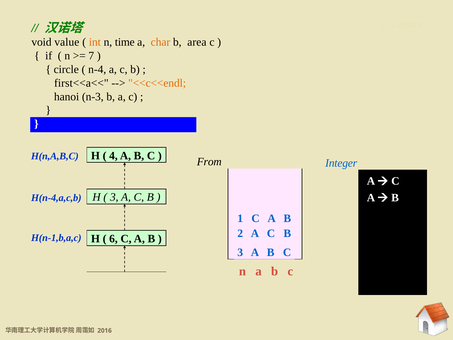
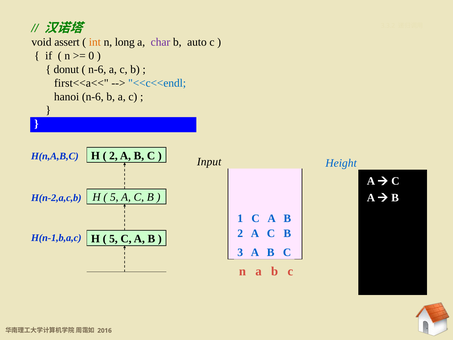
value: value -> assert (67, 42)
time: time -> long (125, 42)
char colour: orange -> purple (160, 42)
area: area -> auto (197, 42)
7: 7 -> 0 (91, 56)
circle: circle -> donut (66, 69)
n-4: n-4 -> n-6 (97, 69)
<<c<<endl colour: orange -> blue (157, 83)
hanoi n-3: n-3 -> n-6 (93, 97)
4: 4 -> 2 (113, 156)
From: From -> Input (209, 162)
Integer: Integer -> Height (341, 163)
3: 3 -> 5 (114, 197)
H(n-4,a,c,b: H(n-4,a,c,b -> H(n-2,a,c,b (56, 198)
6: 6 -> 5 (113, 239)
